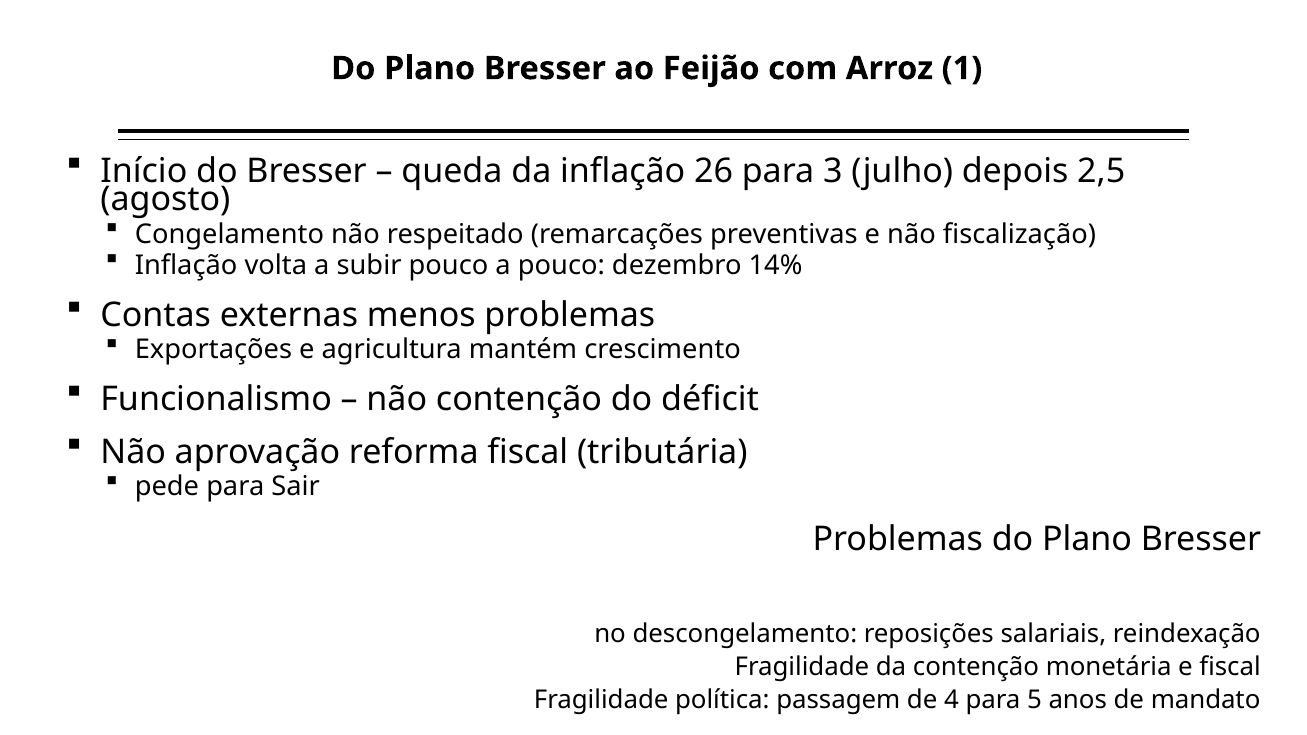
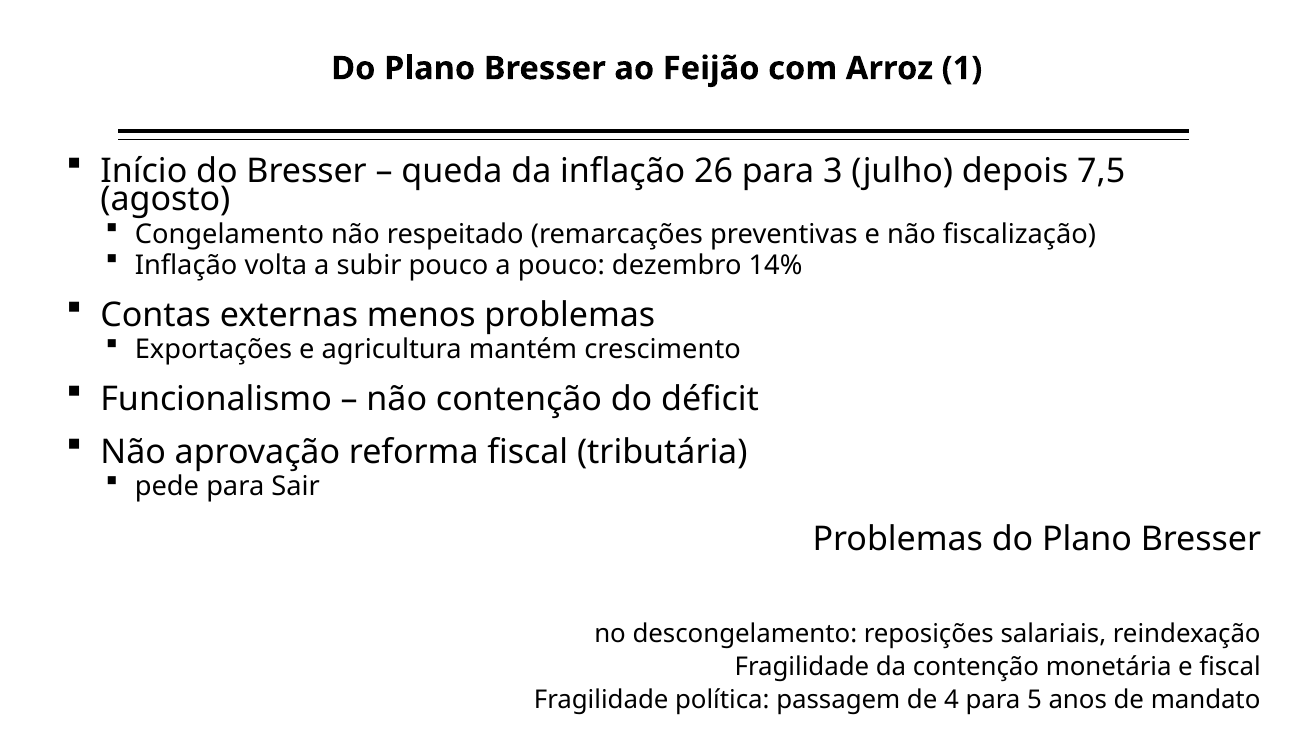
2,5: 2,5 -> 7,5 (1101, 171)
